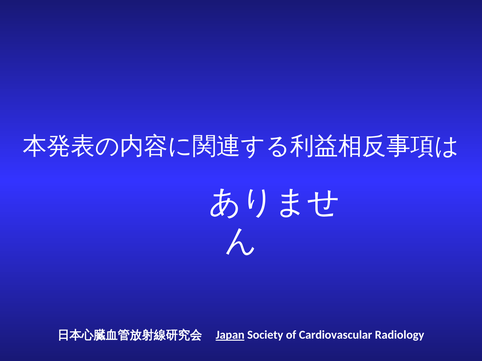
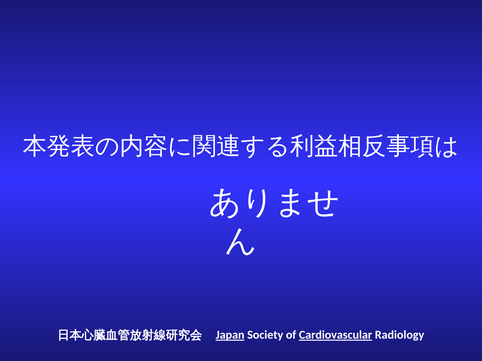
Cardiovascular underline: none -> present (336, 335)
